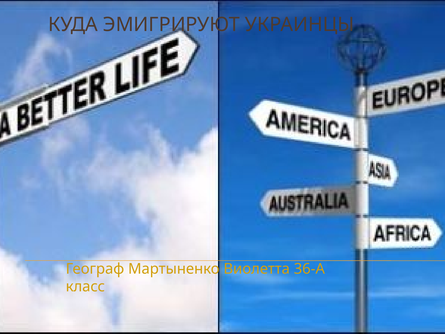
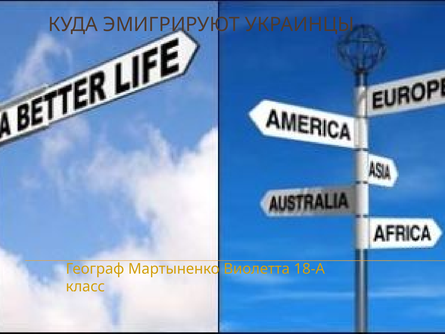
36-А: 36-А -> 18-А (309, 269)
